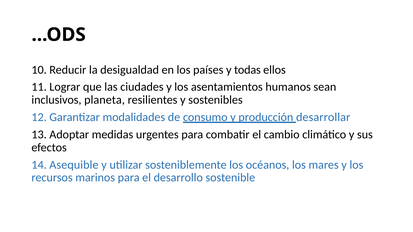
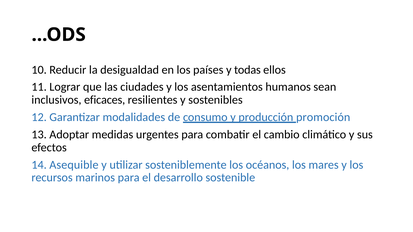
planeta: planeta -> eficaces (105, 100)
desarrollar: desarrollar -> promoción (323, 117)
